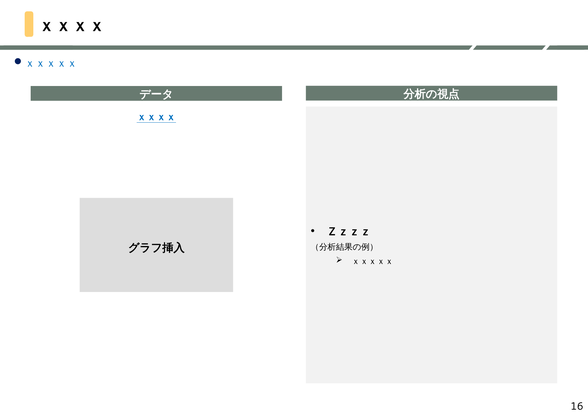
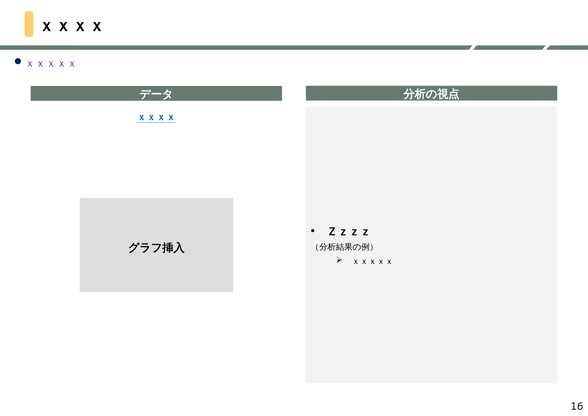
ｘｘｘｘｘ colour: blue -> purple (51, 63)
